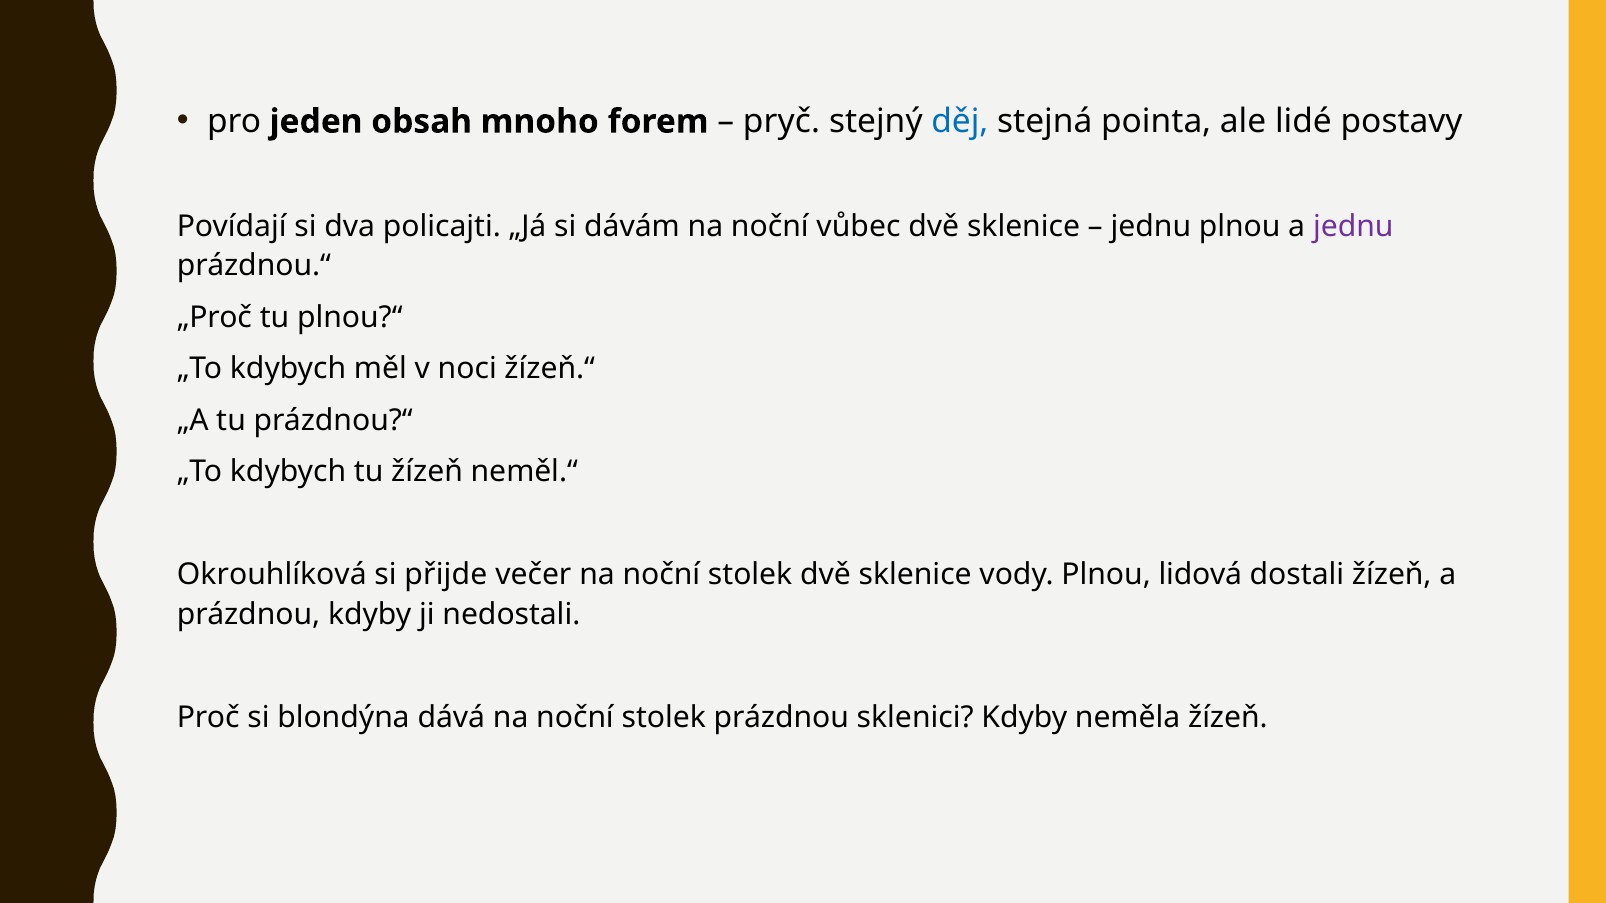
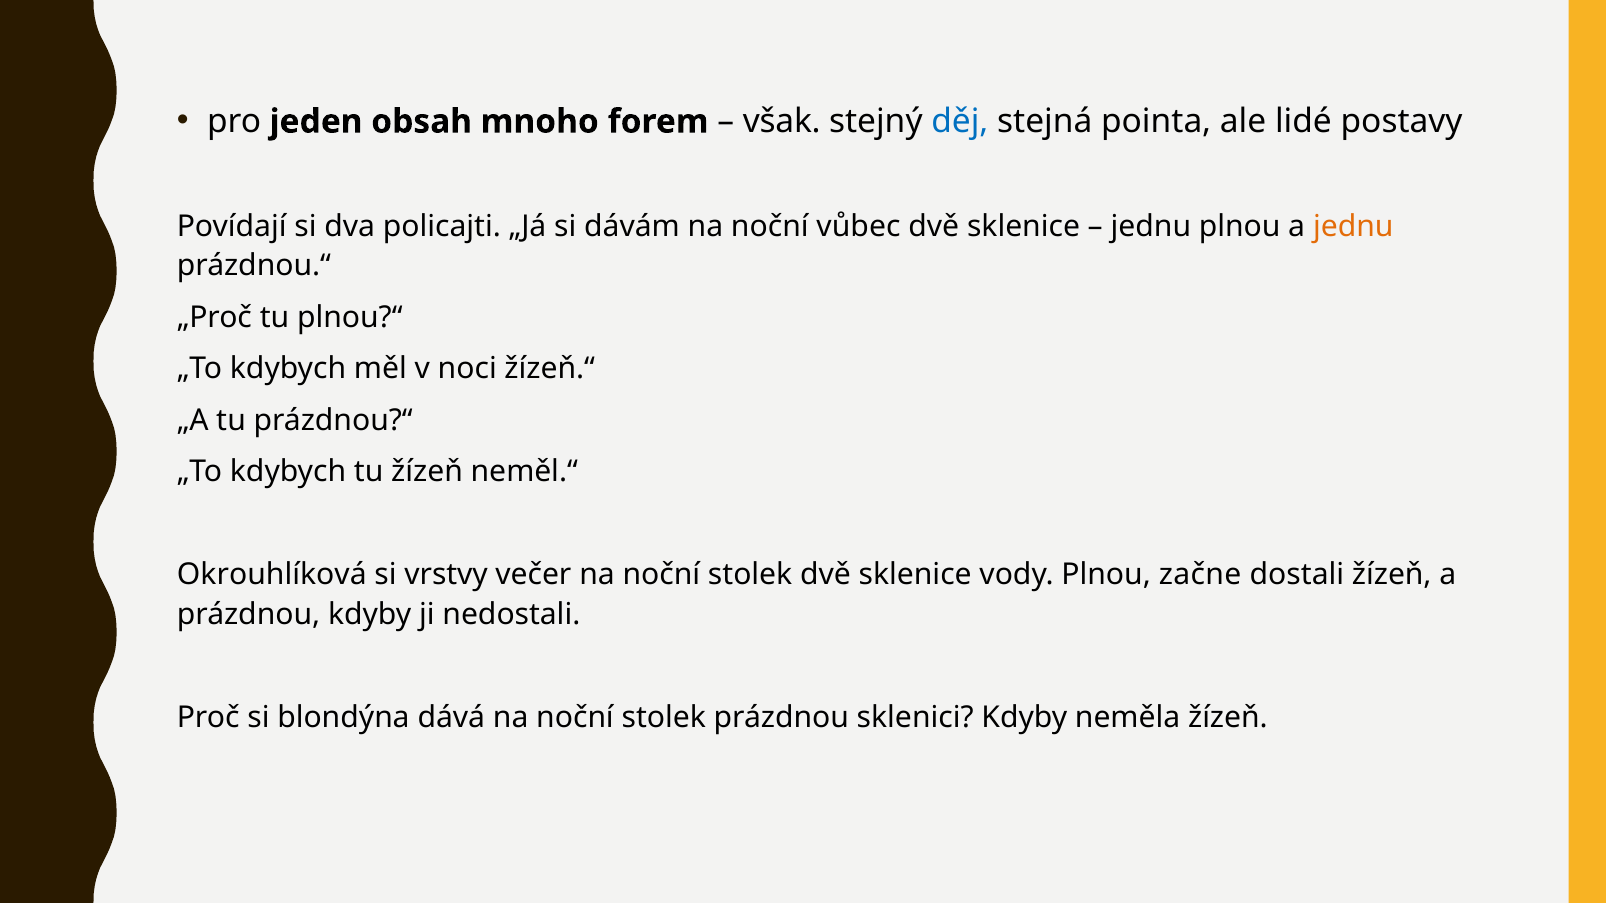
pryč: pryč -> však (782, 122)
jednu colour: purple -> orange (1353, 226)
přijde: přijde -> vrstvy (446, 575)
lidová: lidová -> začne (1200, 575)
